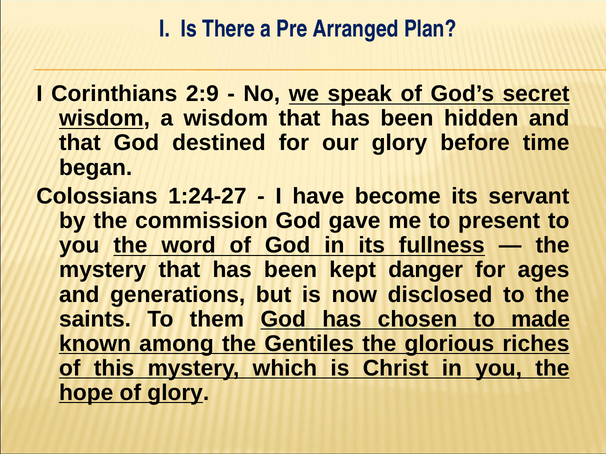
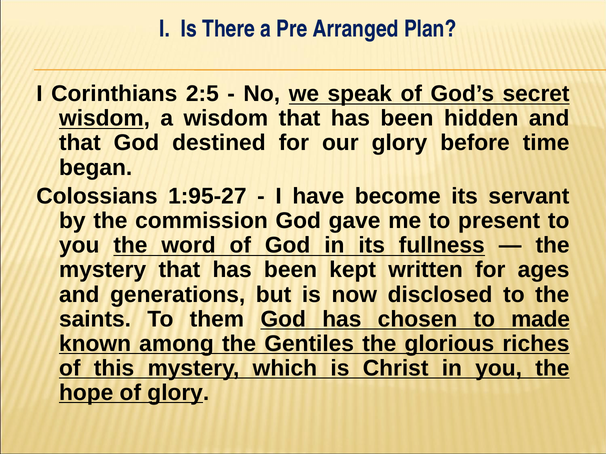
2:9: 2:9 -> 2:5 (202, 94)
1:24-27: 1:24-27 -> 1:95-27 (207, 197)
danger: danger -> written (426, 270)
